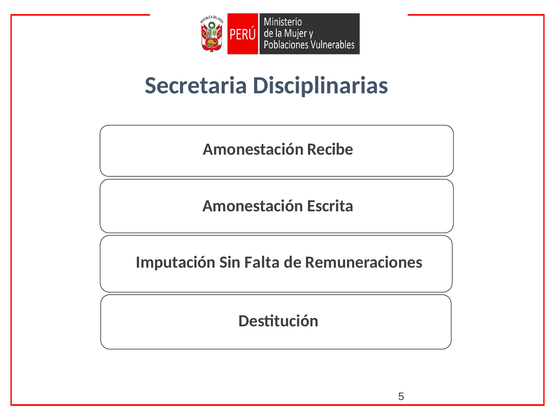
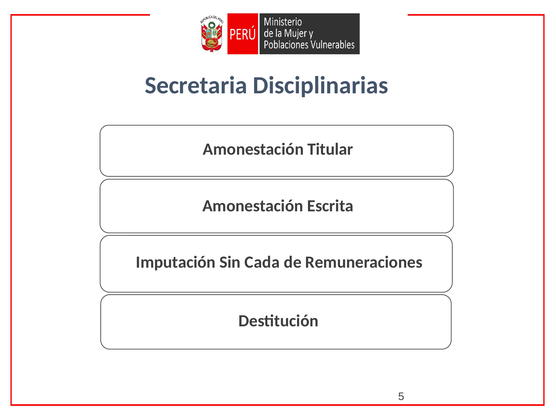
Recibe: Recibe -> Titular (330, 149)
Falta: Falta -> Cada (262, 262)
